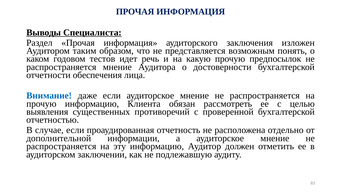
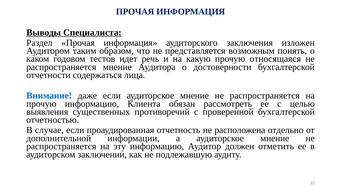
предпосылок: предпосылок -> относящаяся (275, 59)
обеспечения: обеспечения -> содержаться (97, 75)
